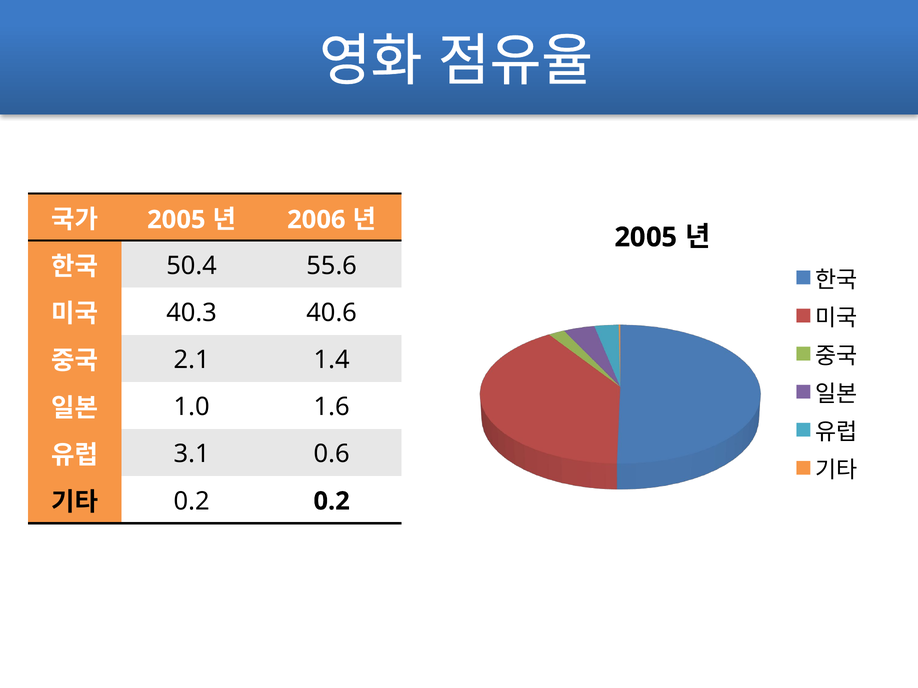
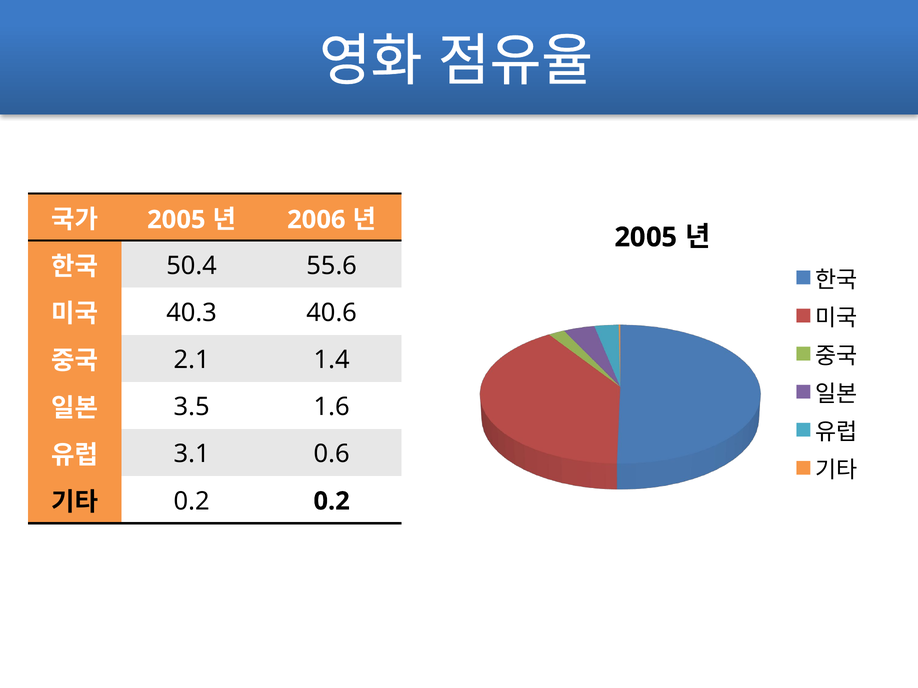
1.0: 1.0 -> 3.5 (192, 407)
